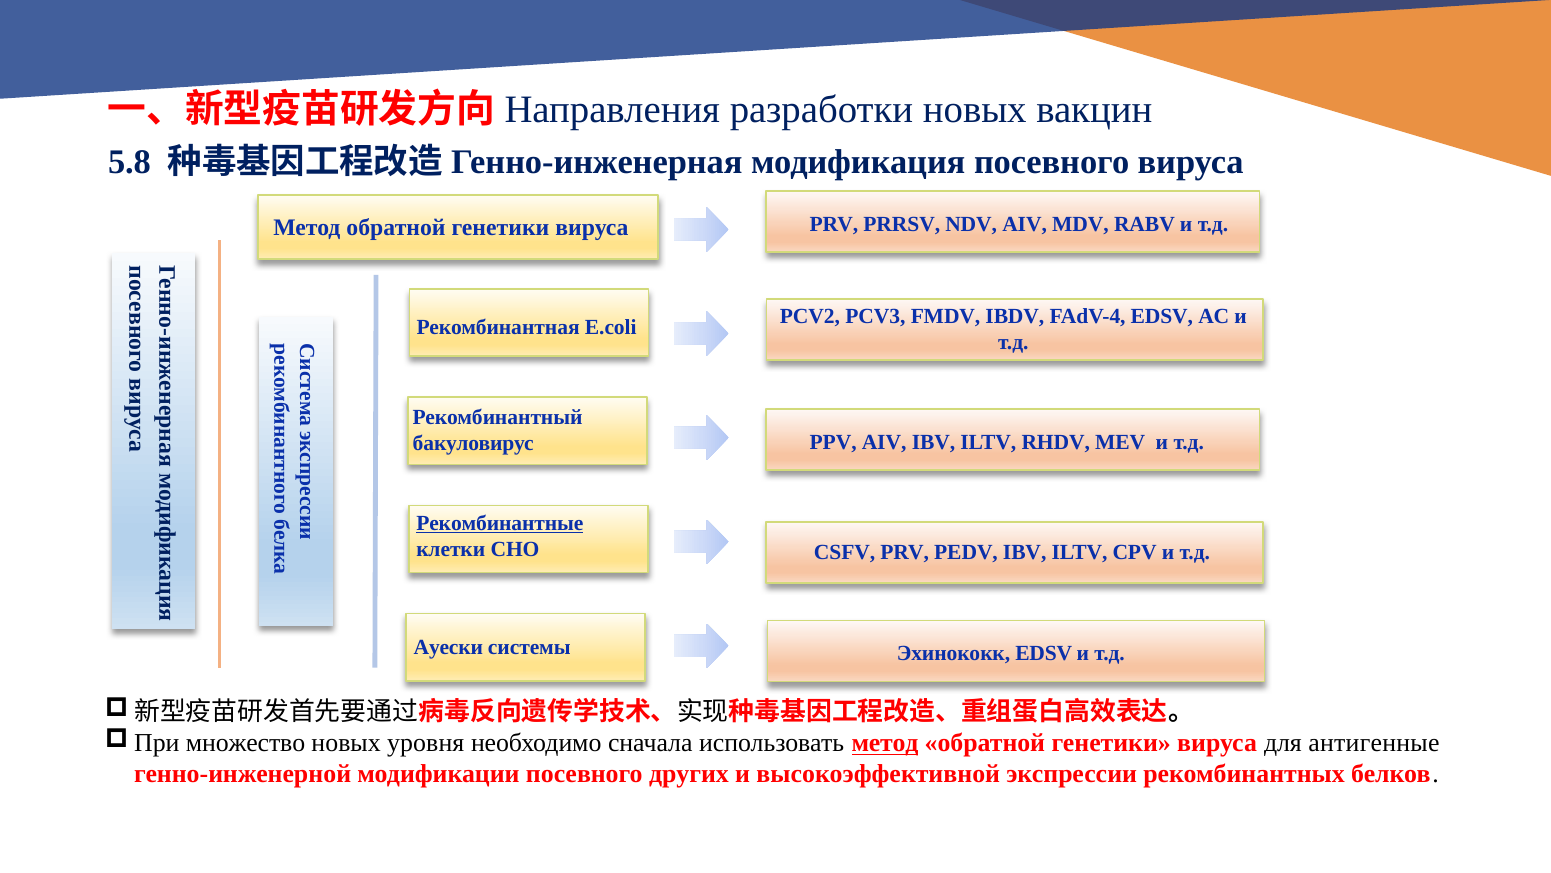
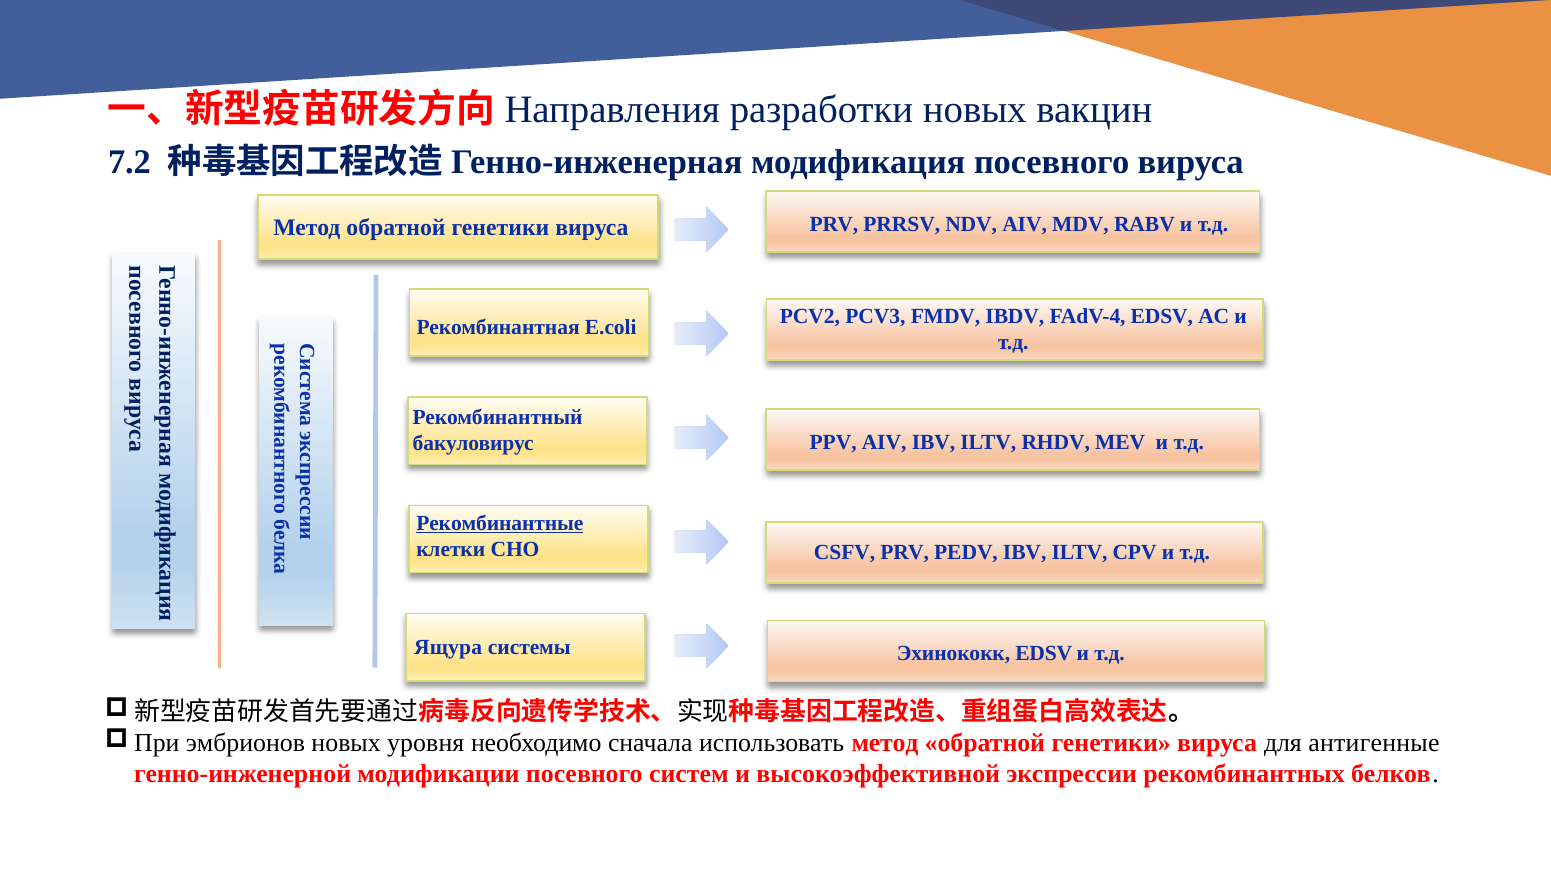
5.8: 5.8 -> 7.2 (130, 162)
Ауески: Ауески -> Ящура (448, 647)
множество: множество -> эмбрионов (245, 743)
метод underline: present -> none (885, 743)
других: других -> систем (689, 774)
